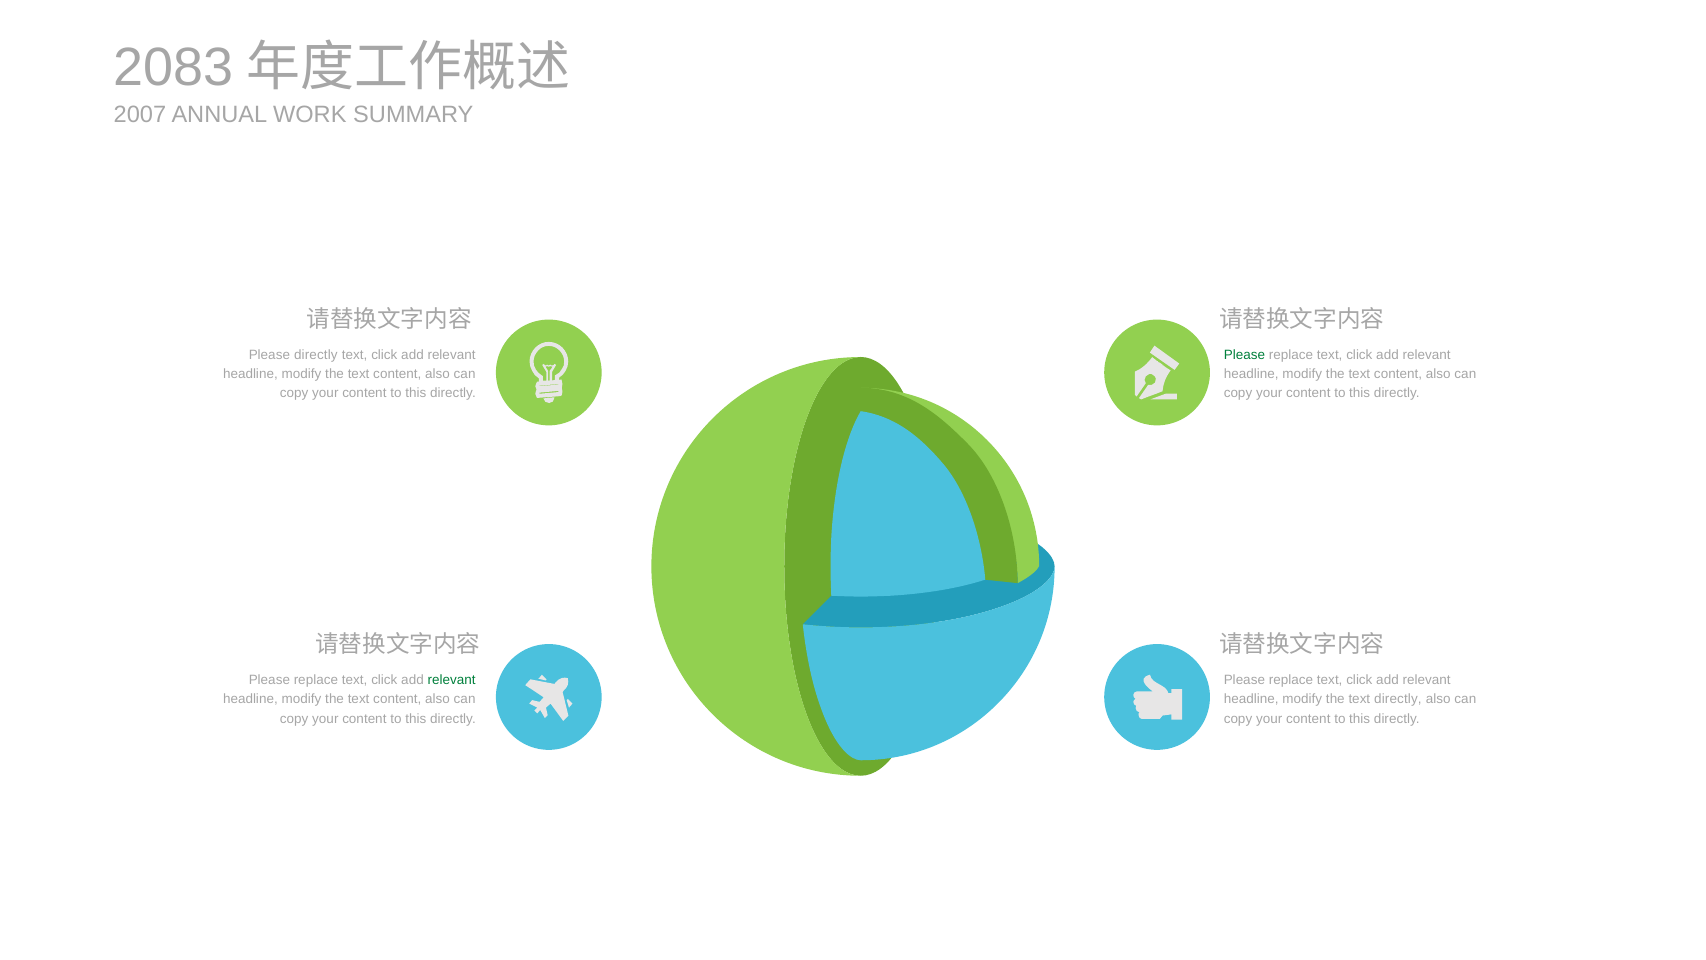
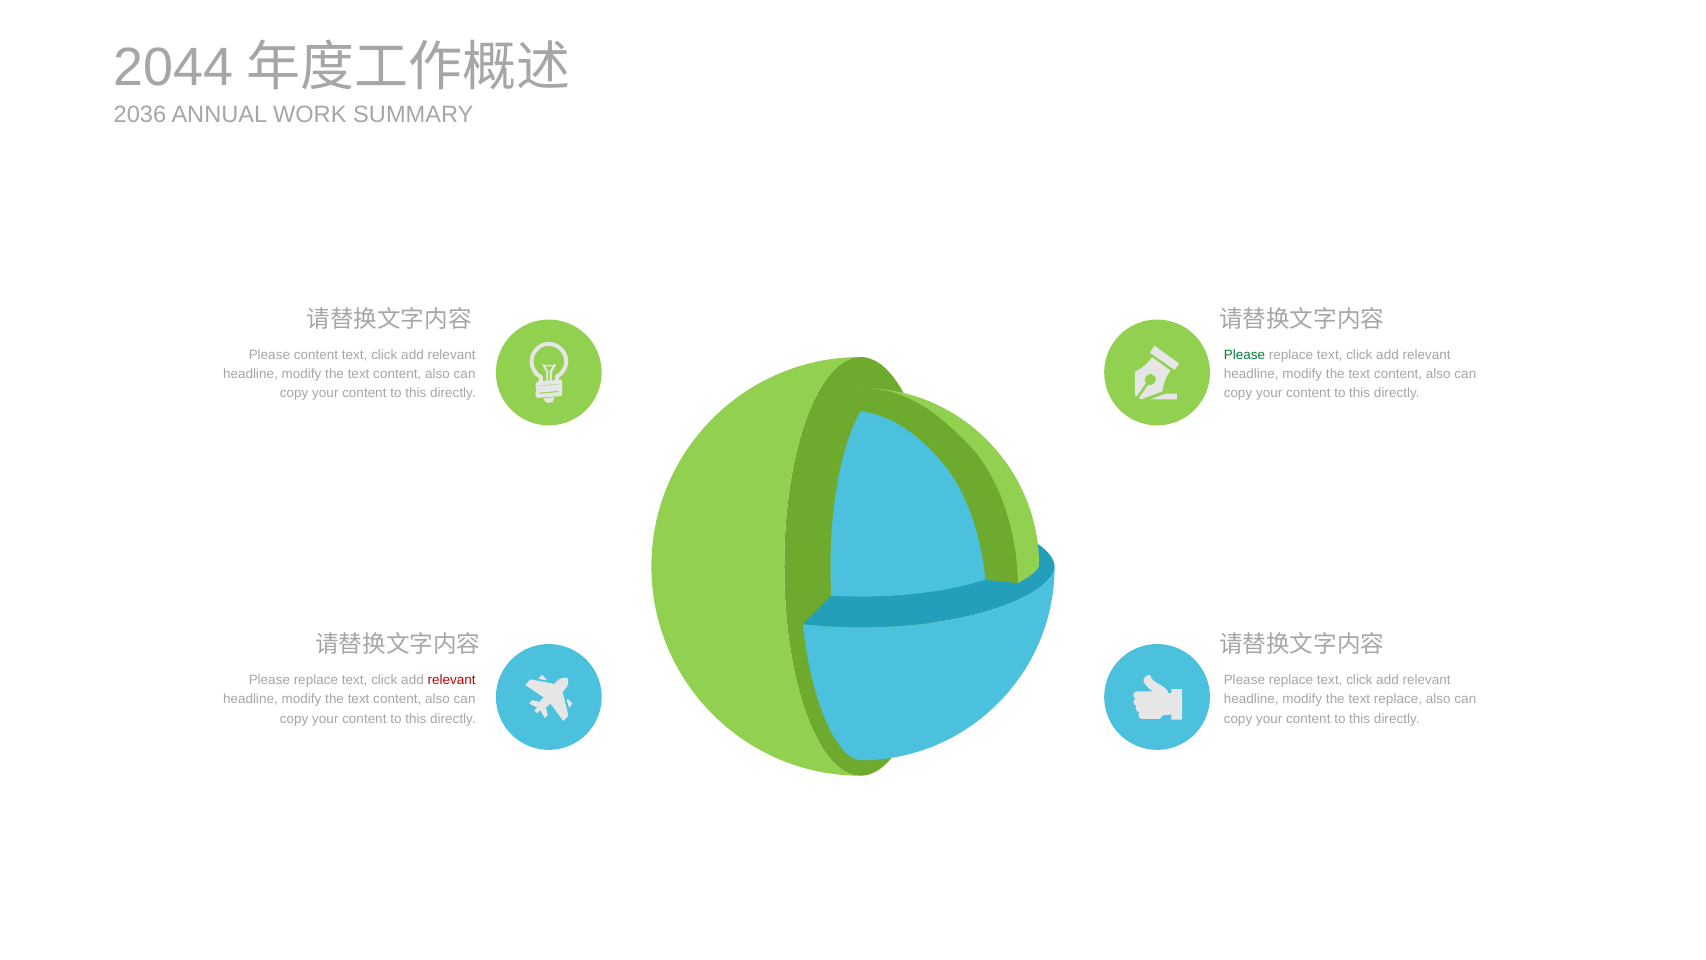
2083: 2083 -> 2044 (174, 67)
2007: 2007 -> 2036 (140, 114)
Please directly: directly -> content (316, 355)
relevant colour: green -> red (452, 680)
text directly: directly -> replace (1398, 699)
